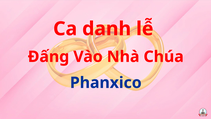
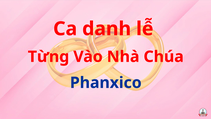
Đấng: Đấng -> Từng (49, 57)
